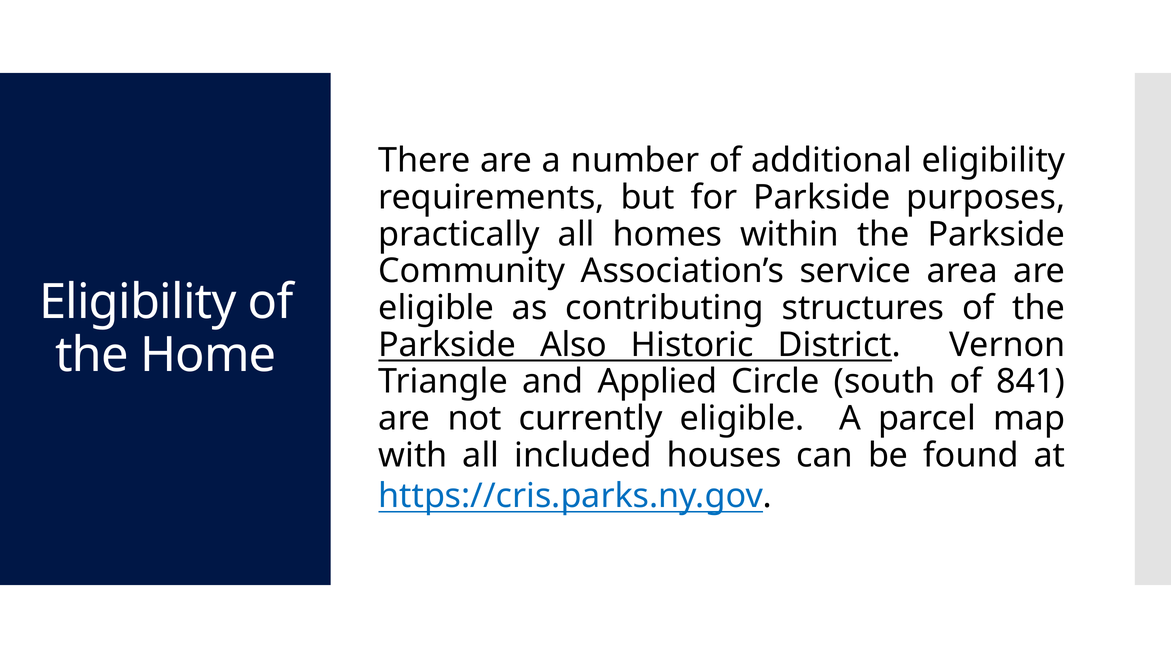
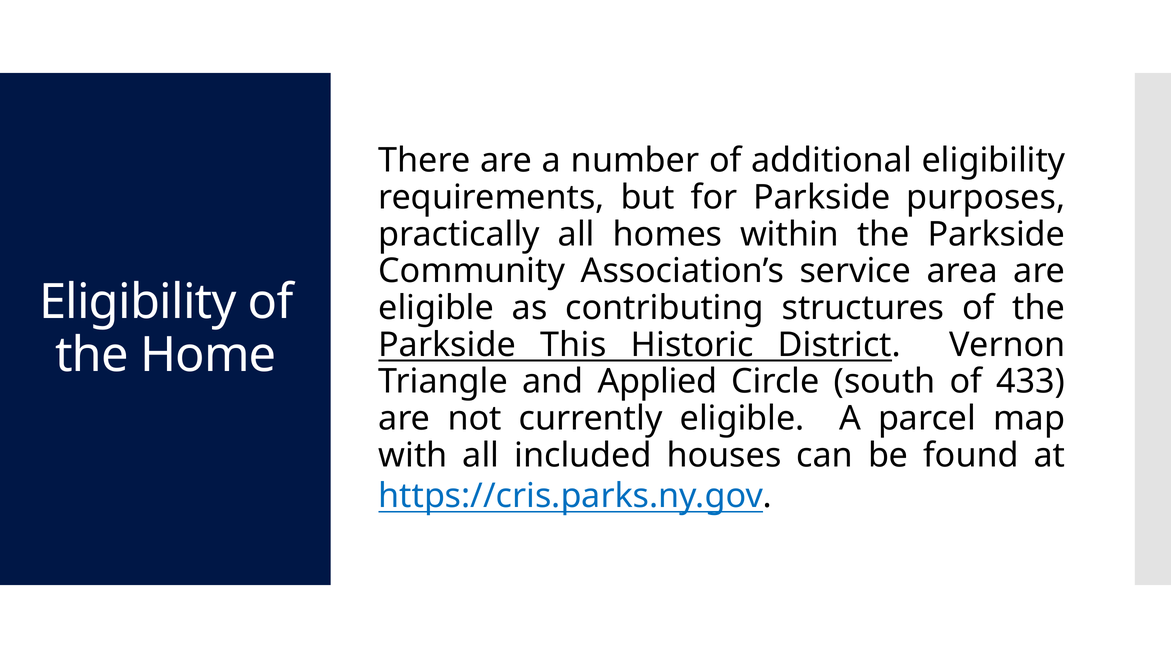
Also: Also -> This (573, 345)
841: 841 -> 433 (1031, 381)
